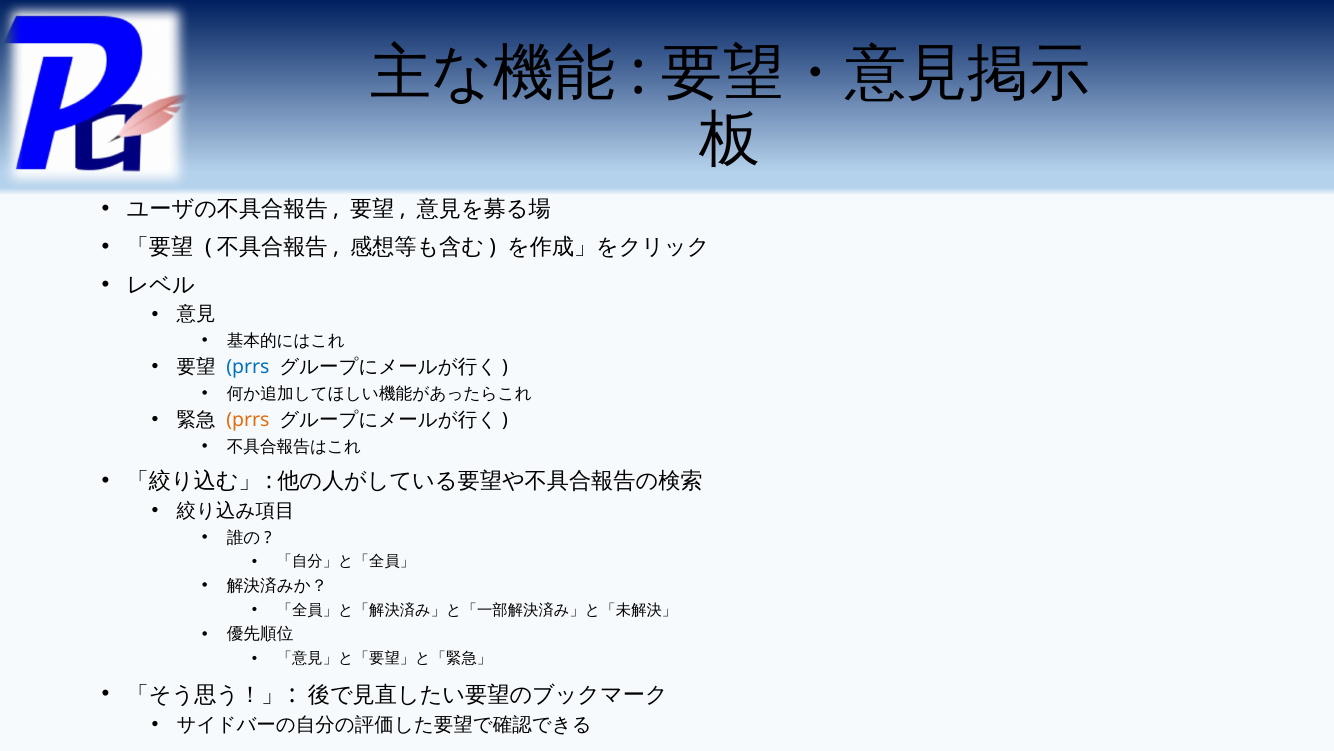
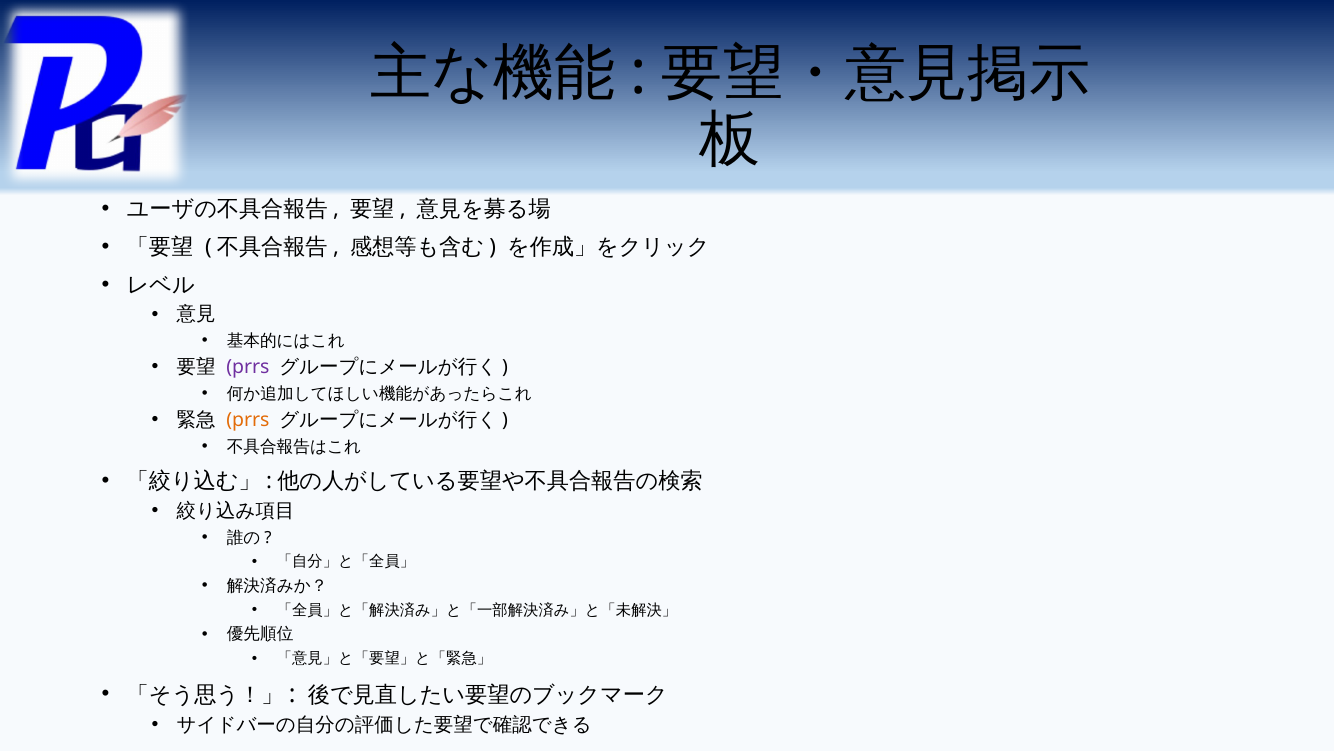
prrs colour: blue -> purple (248, 367)
